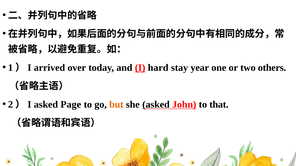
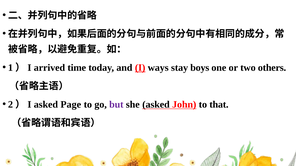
over: over -> time (77, 68)
hard: hard -> ways (158, 68)
year: year -> boys (200, 68)
but colour: orange -> purple (116, 105)
